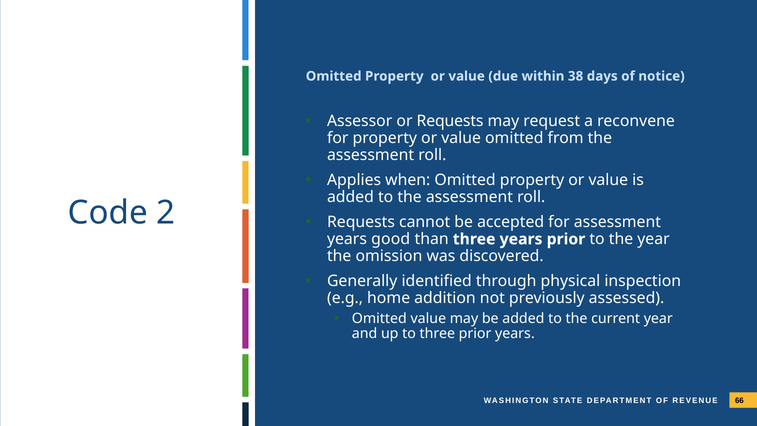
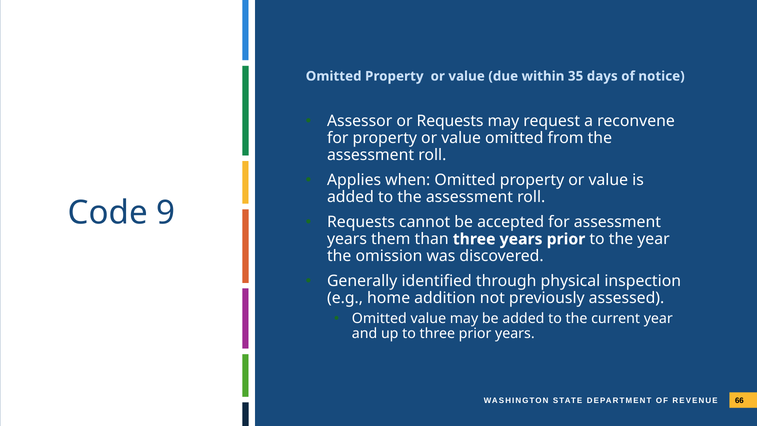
38: 38 -> 35 (576, 76)
2: 2 -> 9 (166, 213)
good: good -> them (391, 239)
